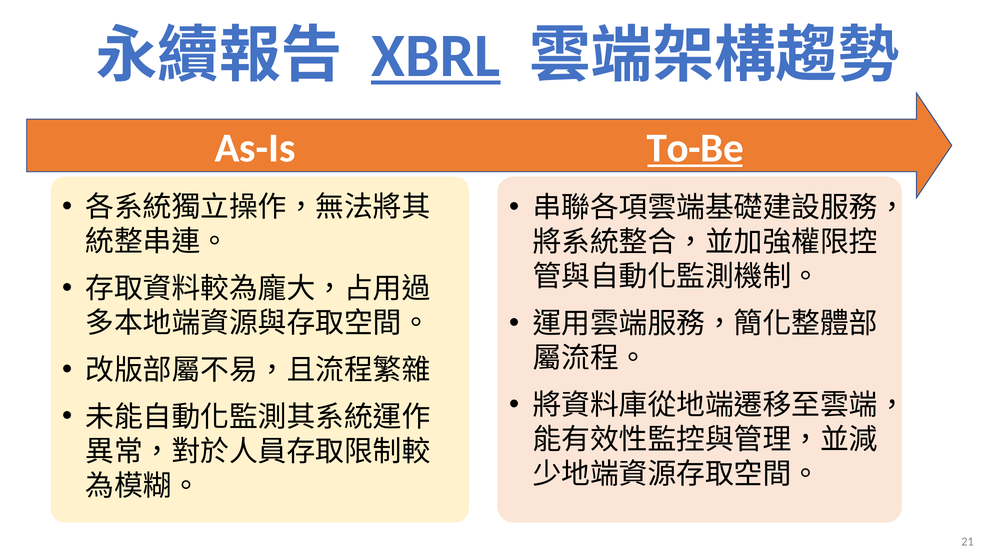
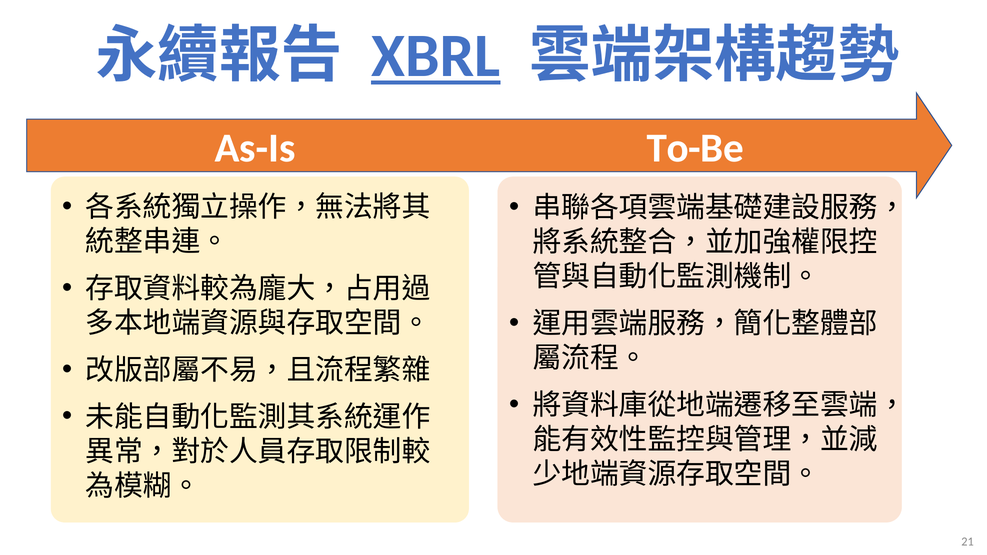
To-Be underline: present -> none (695, 148)
